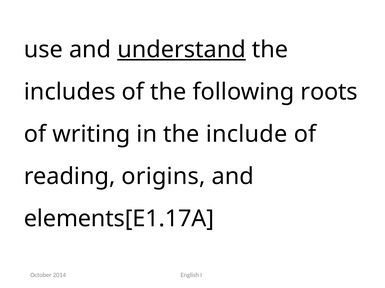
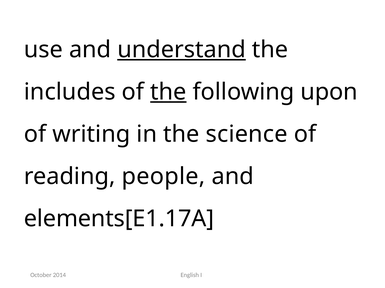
the underline: none -> present (168, 92)
roots: roots -> upon (329, 92)
include: include -> science (247, 134)
origins: origins -> people (163, 177)
